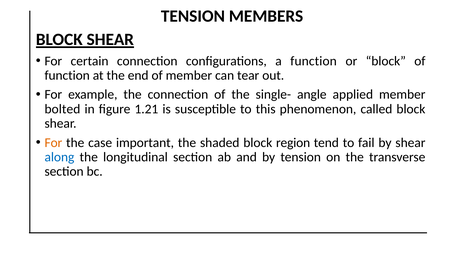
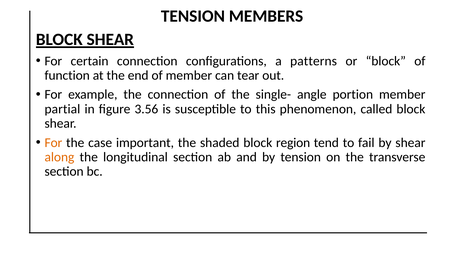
a function: function -> patterns (314, 61)
applied: applied -> portion (353, 95)
bolted: bolted -> partial (62, 109)
1.21: 1.21 -> 3.56 (146, 109)
along colour: blue -> orange (59, 158)
